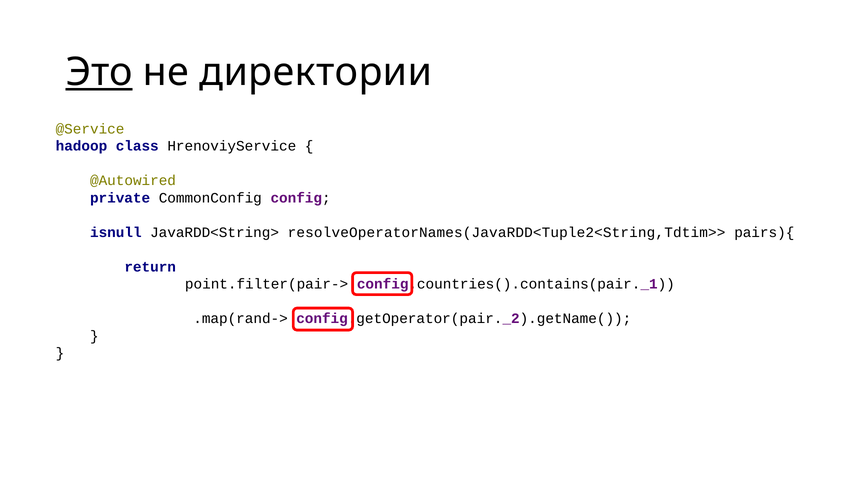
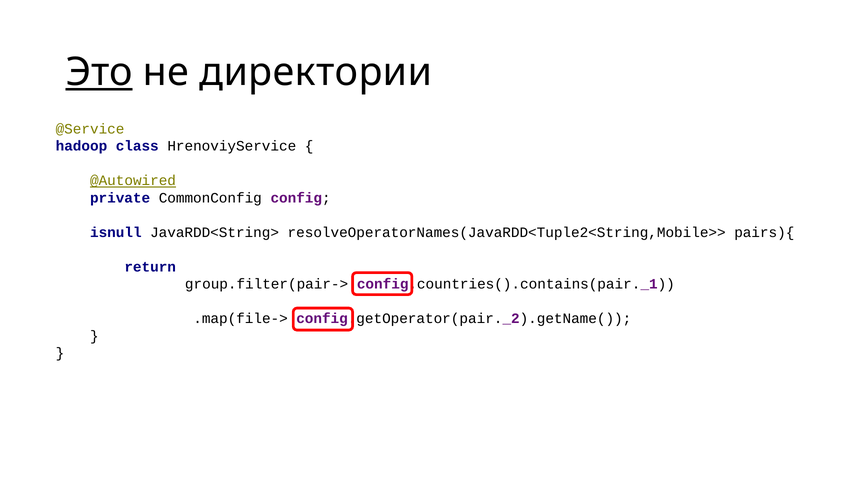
@Autowired underline: none -> present (133, 181)
resolveOperatorNames(JavaRDD<Tuple2<String,Tdtim>>: resolveOperatorNames(JavaRDD<Tuple2<String,Tdtim>> -> resolveOperatorNames(JavaRDD<Tuple2<String,Mobile>> (507, 232)
point.filter(pair->: point.filter(pair-> -> group.filter(pair-> (267, 284)
.map(rand->: .map(rand-> -> .map(file-> (241, 319)
